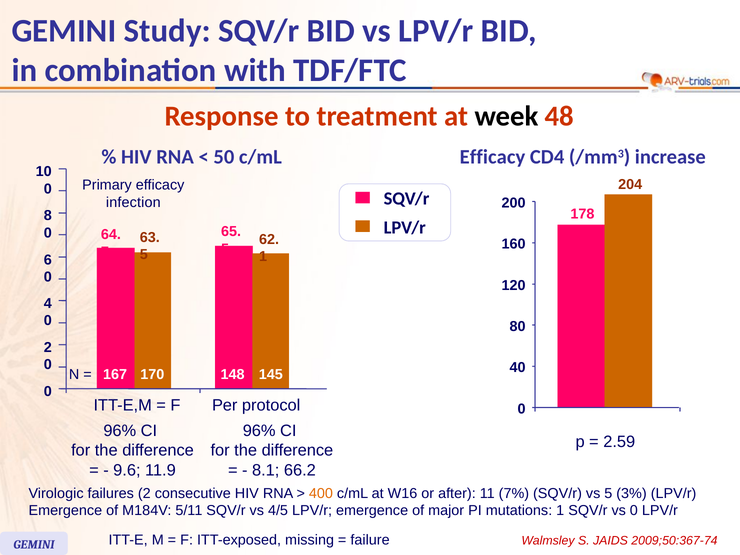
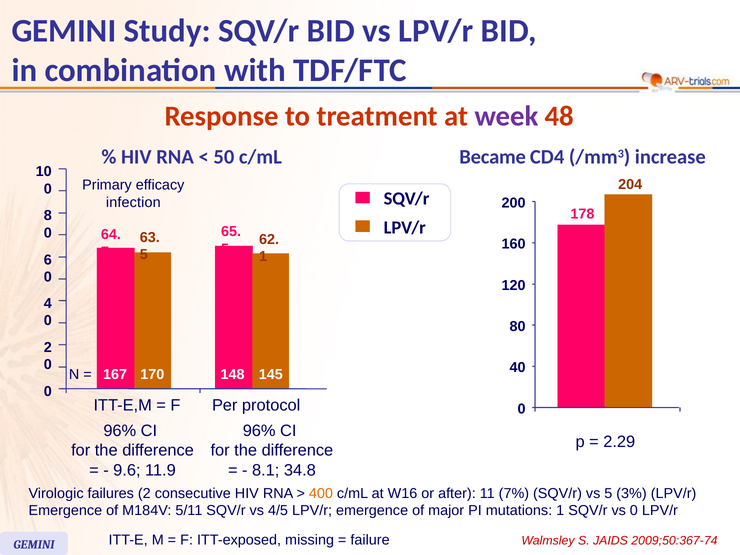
week colour: black -> purple (506, 116)
Efficacy: Efficacy -> Became (493, 157)
2.59: 2.59 -> 2.29 (619, 442)
66.2: 66.2 -> 34.8 (300, 470)
